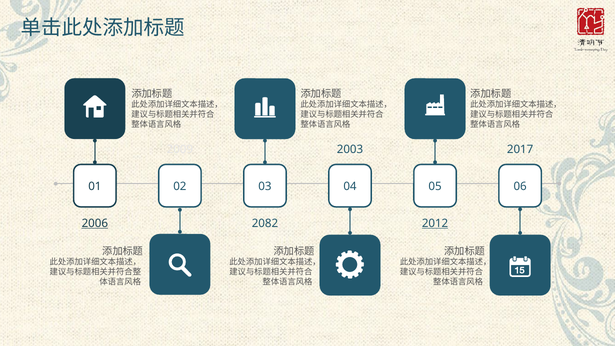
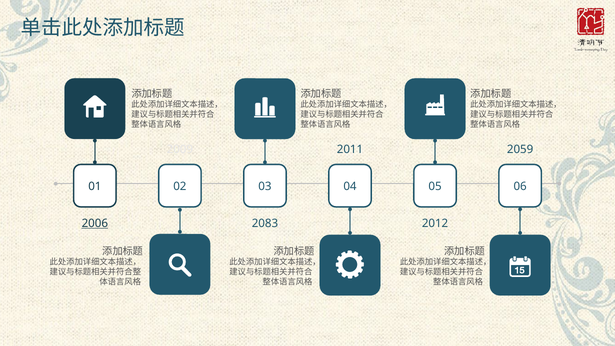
2003: 2003 -> 2011 (350, 150)
2017: 2017 -> 2059 (520, 150)
2082: 2082 -> 2083 (265, 223)
2012 underline: present -> none (435, 223)
